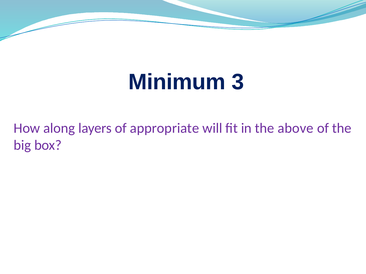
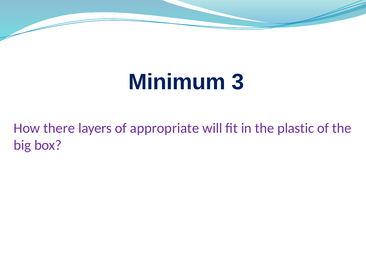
along: along -> there (59, 128)
above: above -> plastic (296, 128)
